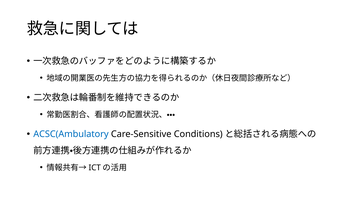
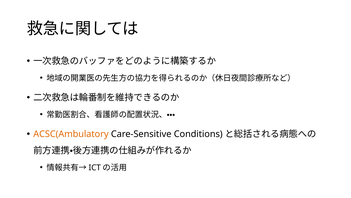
ACSC(Ambulatory colour: blue -> orange (71, 134)
